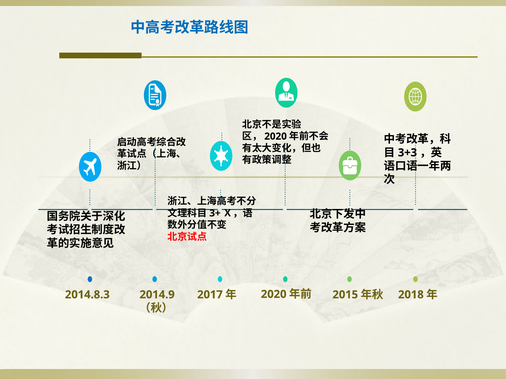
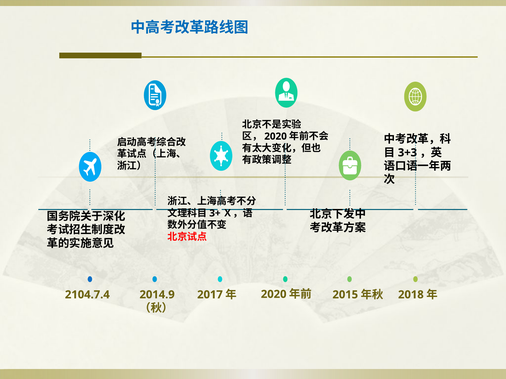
2014.8.3: 2014.8.3 -> 2104.7.4 (87, 295)
